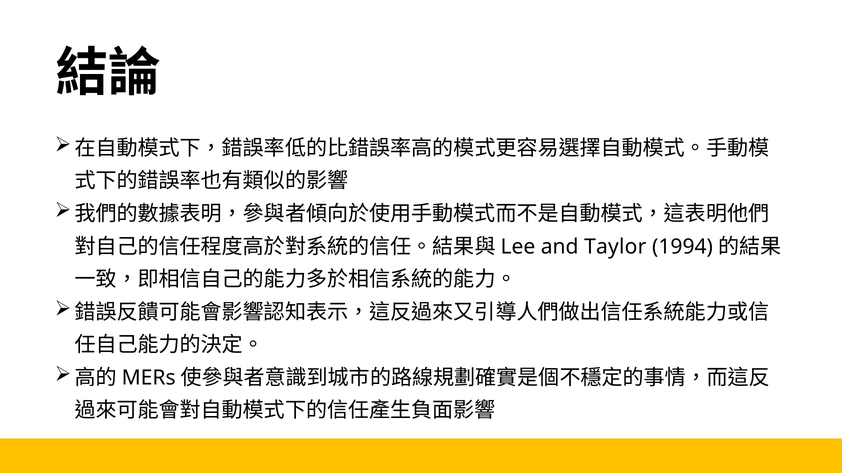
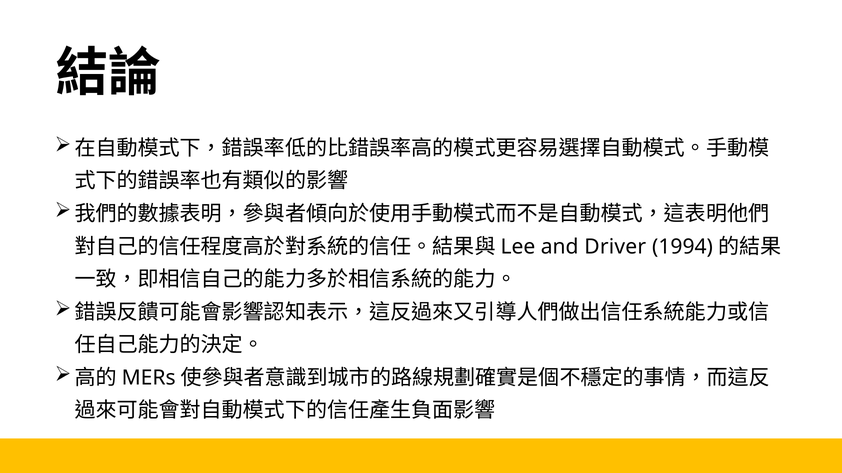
Taylor: Taylor -> Driver (615, 247)
